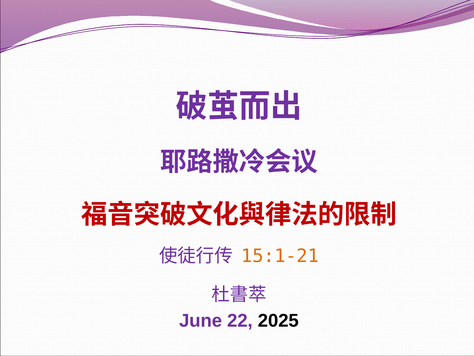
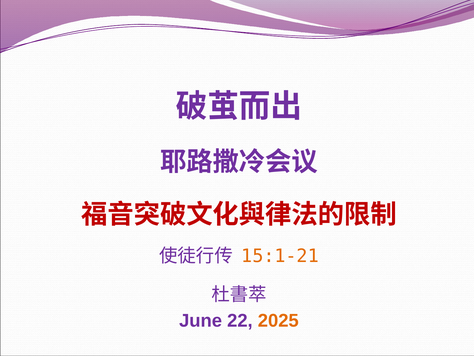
2025 colour: black -> orange (278, 320)
